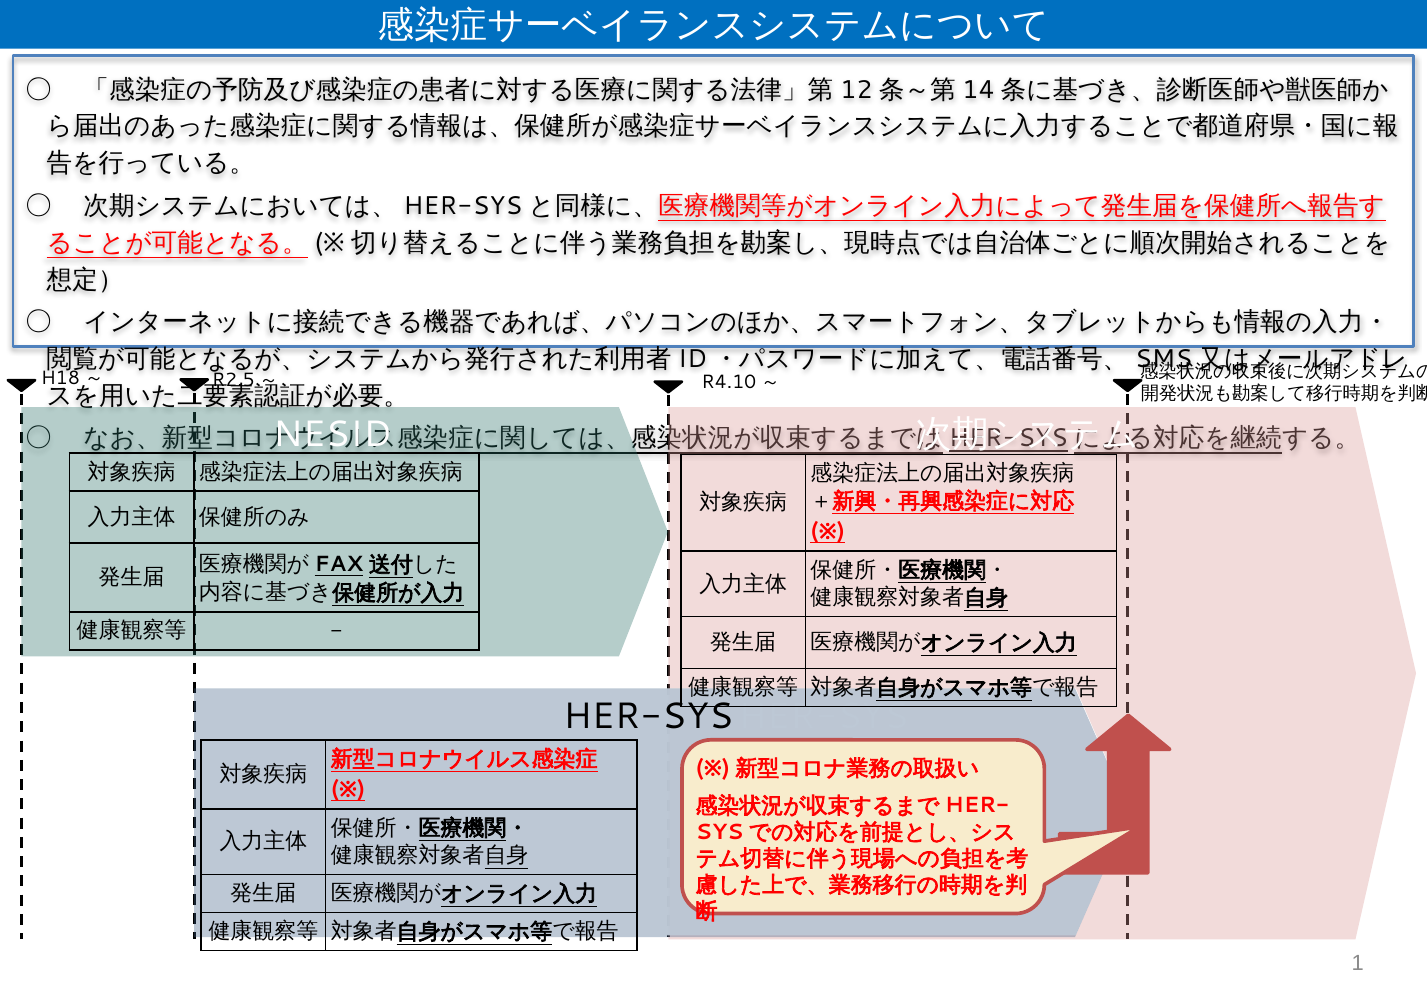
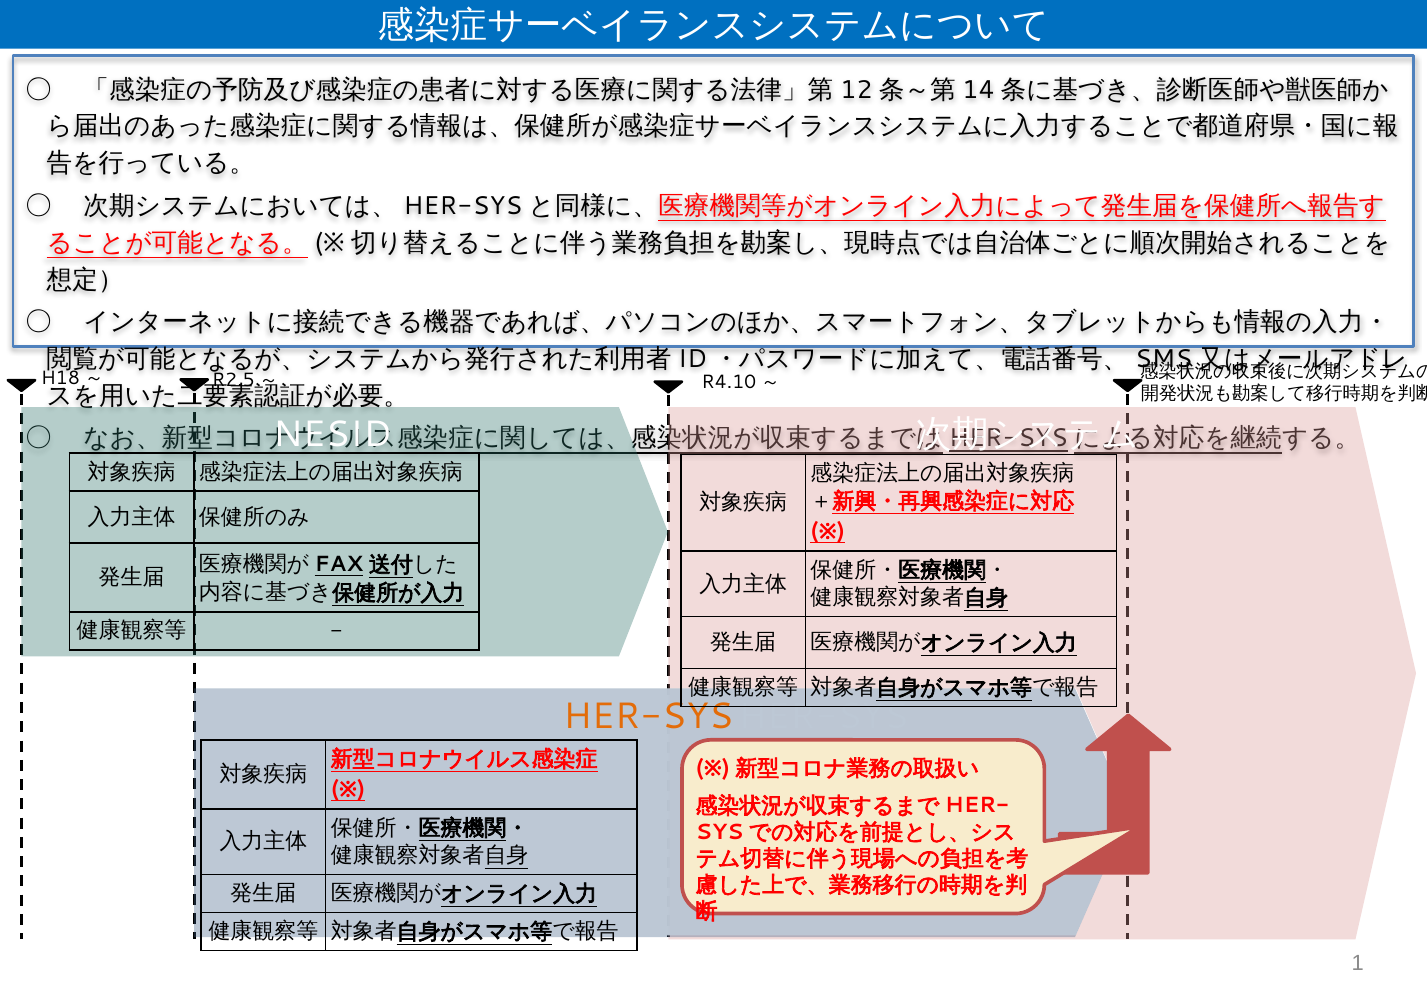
HER-SYS colour: black -> orange (648, 716)
